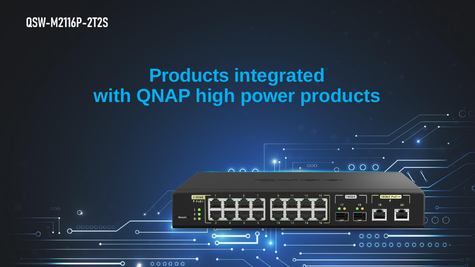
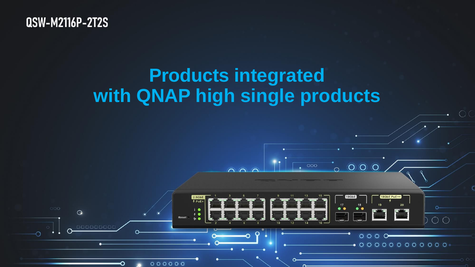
power: power -> single (268, 96)
